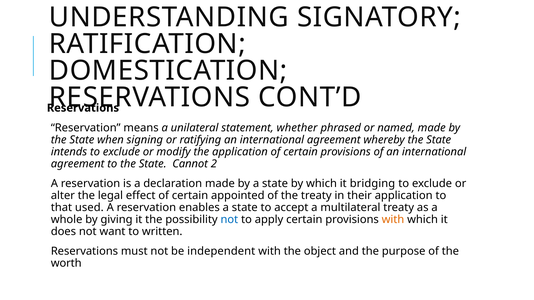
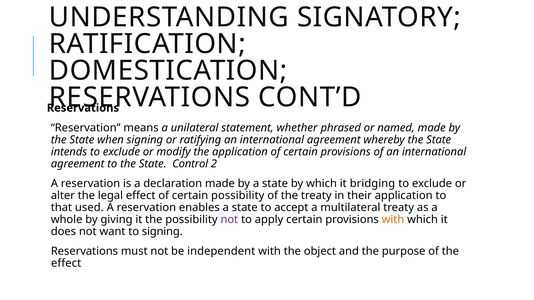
Cannot: Cannot -> Control (190, 164)
certain appointed: appointed -> possibility (238, 196)
not colour: blue -> purple (229, 220)
to written: written -> signing (162, 232)
worth: worth -> effect (66, 264)
